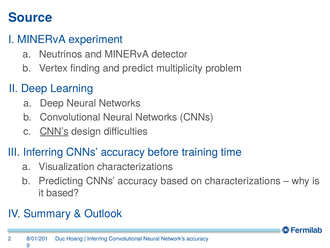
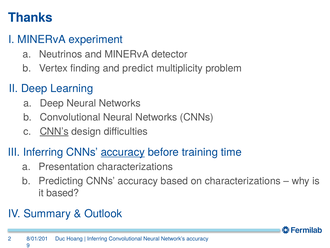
Source: Source -> Thanks (30, 18)
accuracy underline: none -> present (123, 152)
Visualization: Visualization -> Presentation (67, 167)
